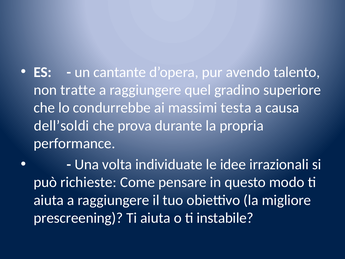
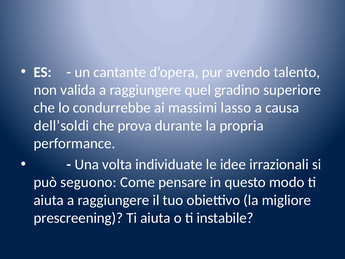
tratte: tratte -> valida (78, 90)
testa: testa -> lasso (236, 108)
richieste: richieste -> seguono (89, 182)
